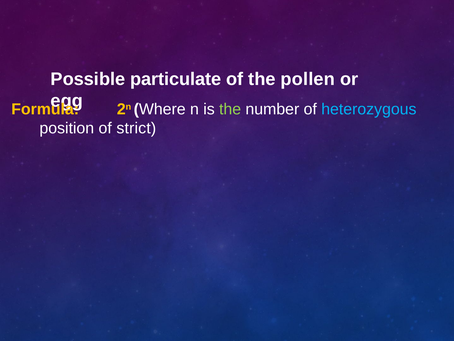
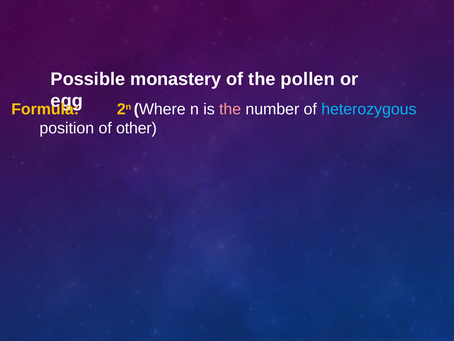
particulate: particulate -> monastery (176, 79)
the colour: light green -> pink (230, 109)
strict: strict -> other (136, 128)
